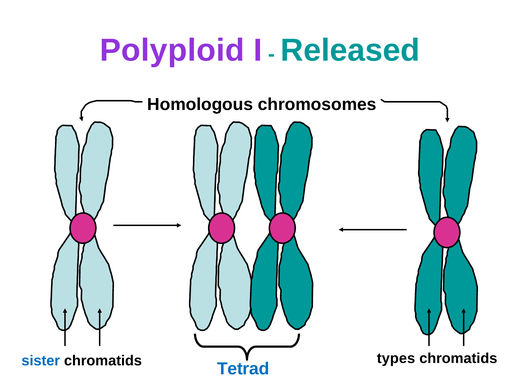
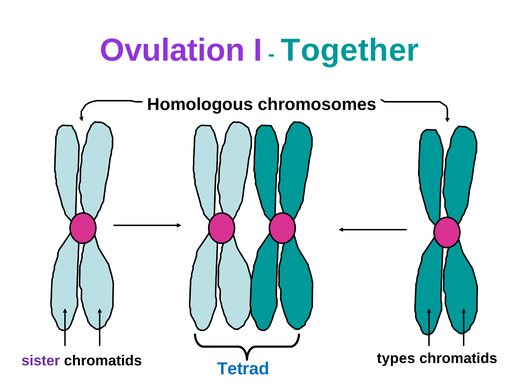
Polyploid: Polyploid -> Ovulation (172, 50)
Released: Released -> Together (350, 50)
sister colour: blue -> purple (41, 361)
